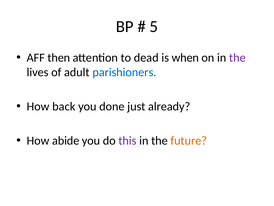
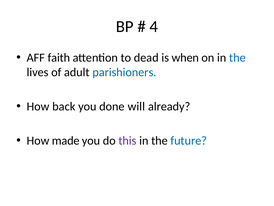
5: 5 -> 4 (154, 27)
then: then -> faith (59, 57)
the colour: purple -> blue (237, 57)
just: just -> will (136, 106)
abide: abide -> made (66, 140)
future colour: orange -> blue (189, 140)
